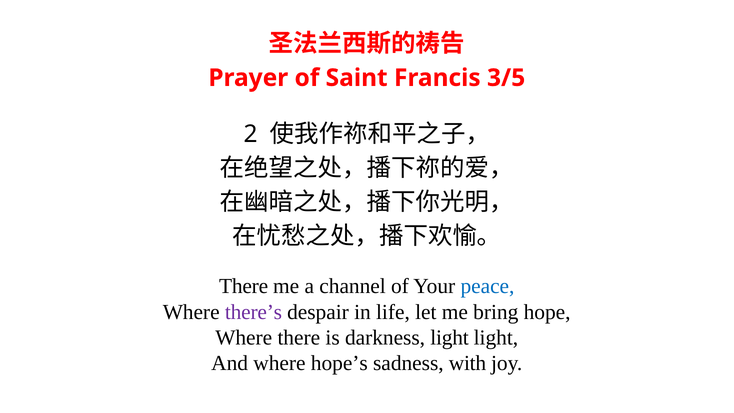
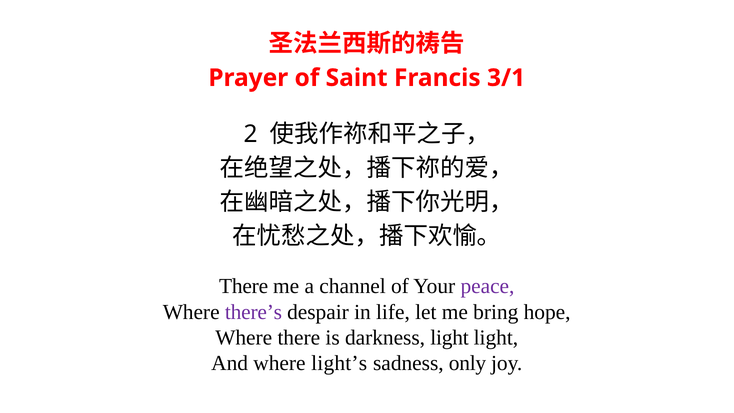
3/5: 3/5 -> 3/1 (506, 78)
peace colour: blue -> purple (487, 286)
hope’s: hope’s -> light’s (339, 363)
with: with -> only (467, 363)
